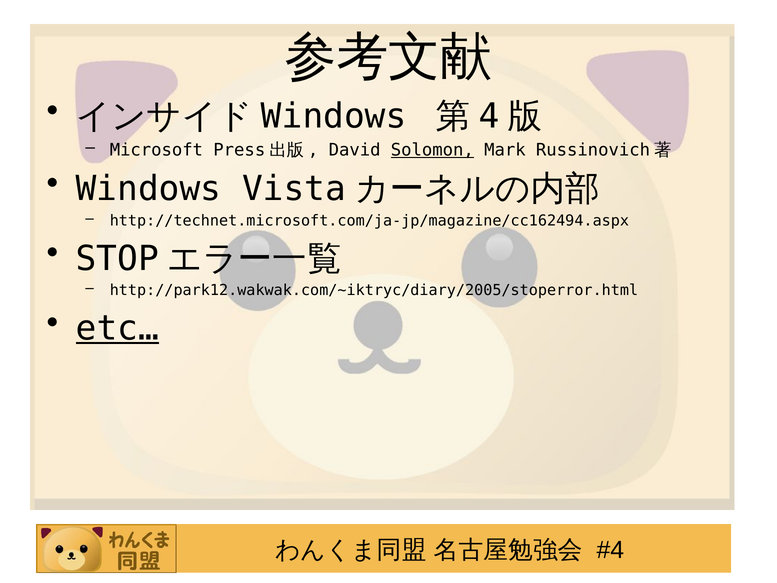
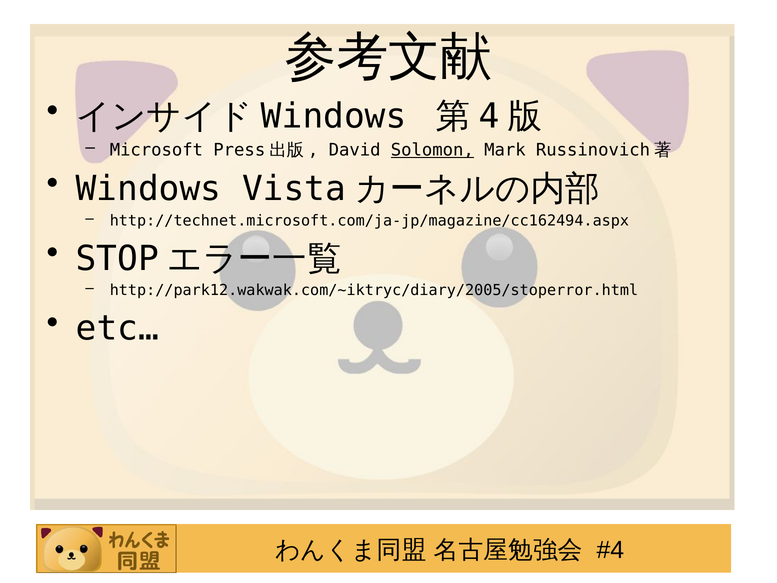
etc… underline: present -> none (117, 328)
